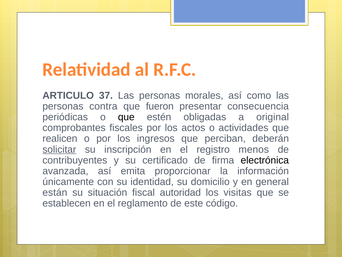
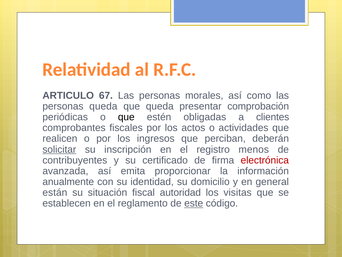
37: 37 -> 67 (106, 95)
personas contra: contra -> queda (103, 106)
que fueron: fueron -> queda (160, 106)
consecuencia: consecuencia -> comprobación (258, 106)
original: original -> clientes (273, 117)
electrónica colour: black -> red (265, 160)
únicamente: únicamente -> anualmente (68, 181)
este underline: none -> present (194, 203)
